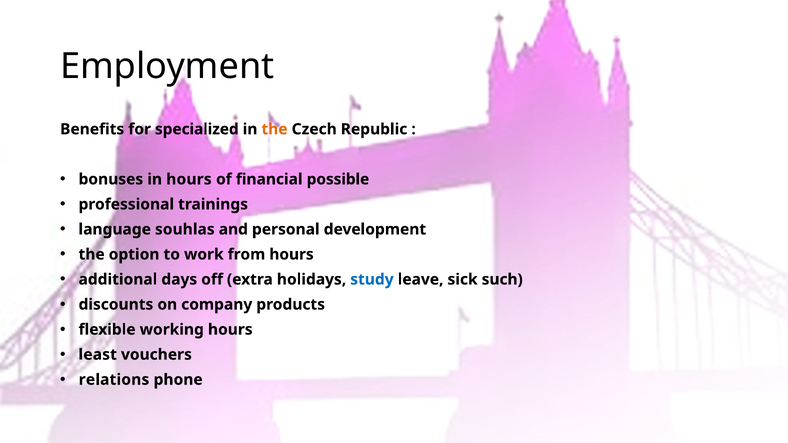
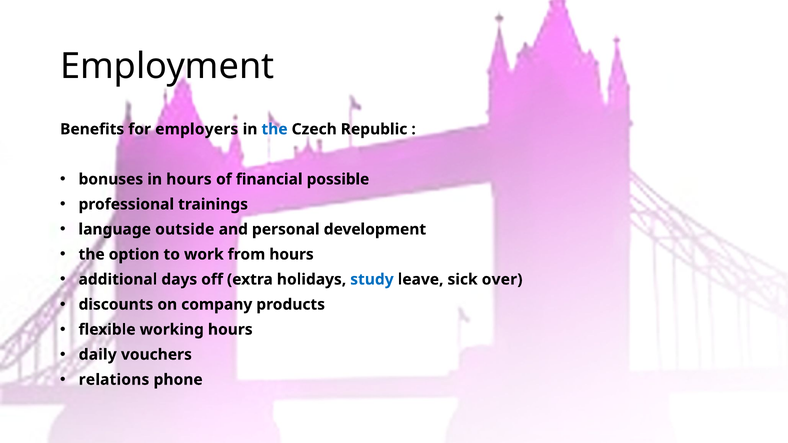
specialized: specialized -> employers (197, 129)
the colour: orange -> blue (275, 129)
souhlas: souhlas -> outside (185, 229)
such: such -> over (502, 280)
least: least -> daily (98, 355)
